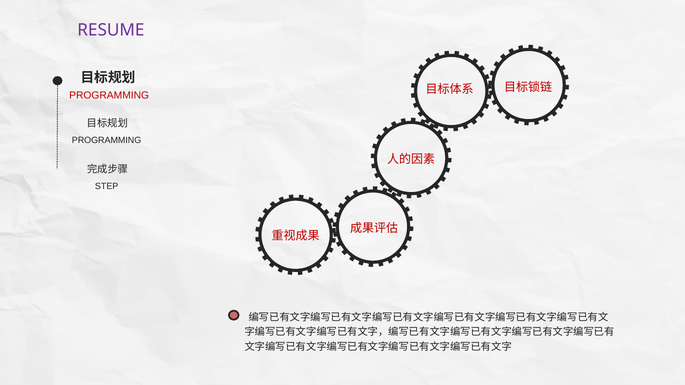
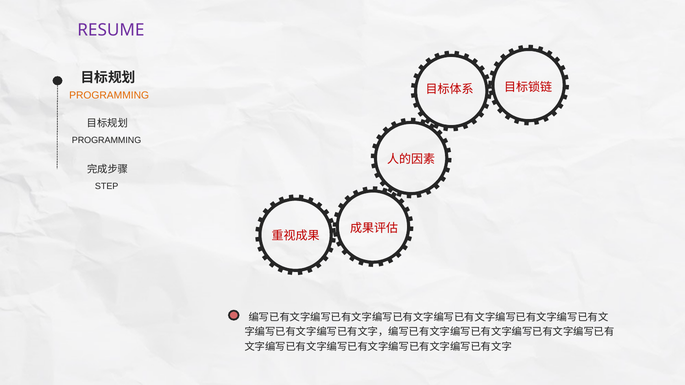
PROGRAMMING colour: red -> orange (109, 95)
